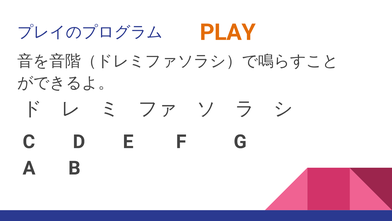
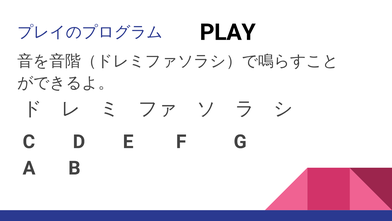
PLAY colour: orange -> black (228, 32)
